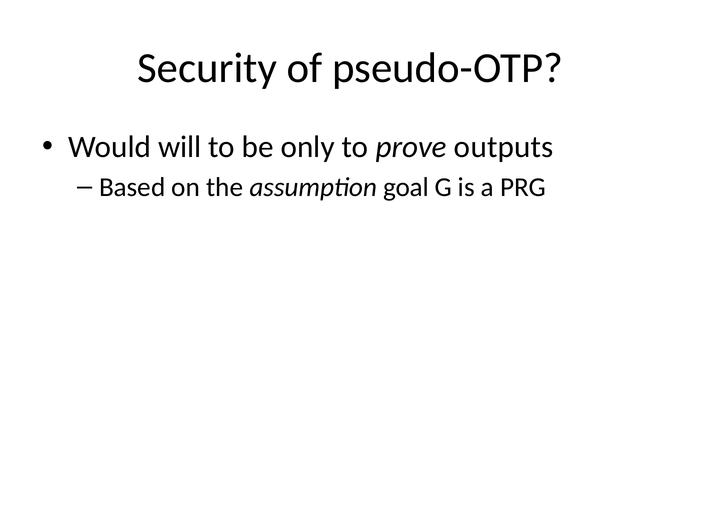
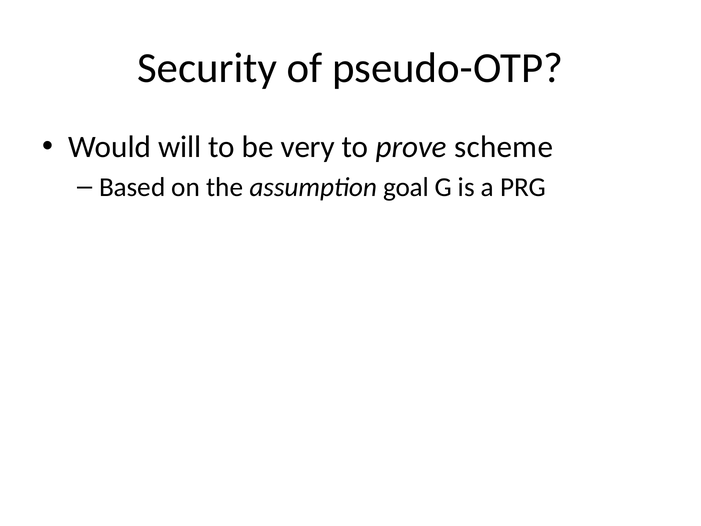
only: only -> very (308, 147)
outputs: outputs -> scheme (504, 147)
